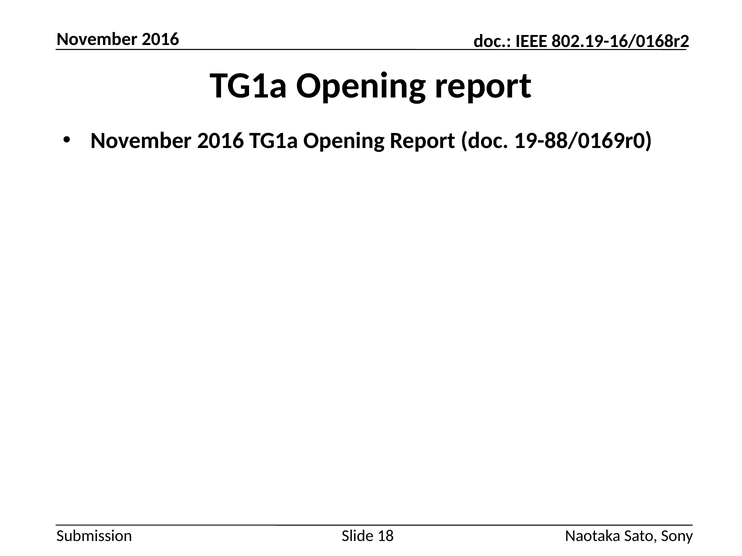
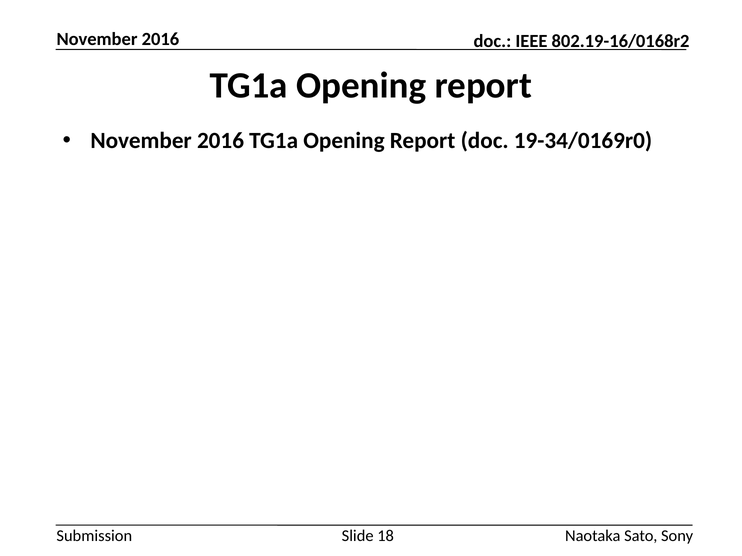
19-88/0169r0: 19-88/0169r0 -> 19-34/0169r0 (583, 141)
